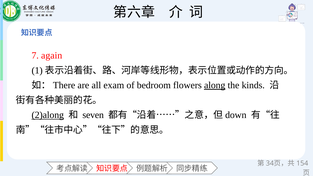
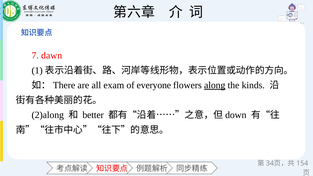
again: again -> dawn (52, 55)
bedroom: bedroom -> everyone (154, 85)
2)along underline: present -> none (48, 115)
seven: seven -> better (93, 115)
